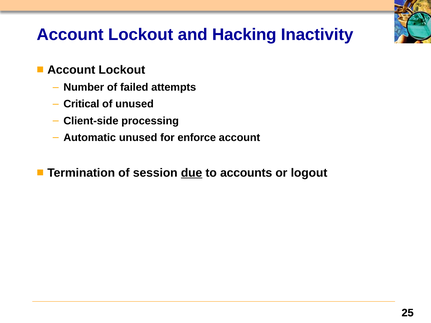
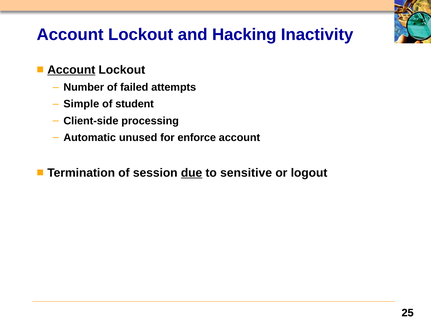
Account underline: none -> present (71, 70)
Critical: Critical -> Simple (81, 104)
of unused: unused -> student (135, 104)
accounts: accounts -> sensitive (246, 173)
